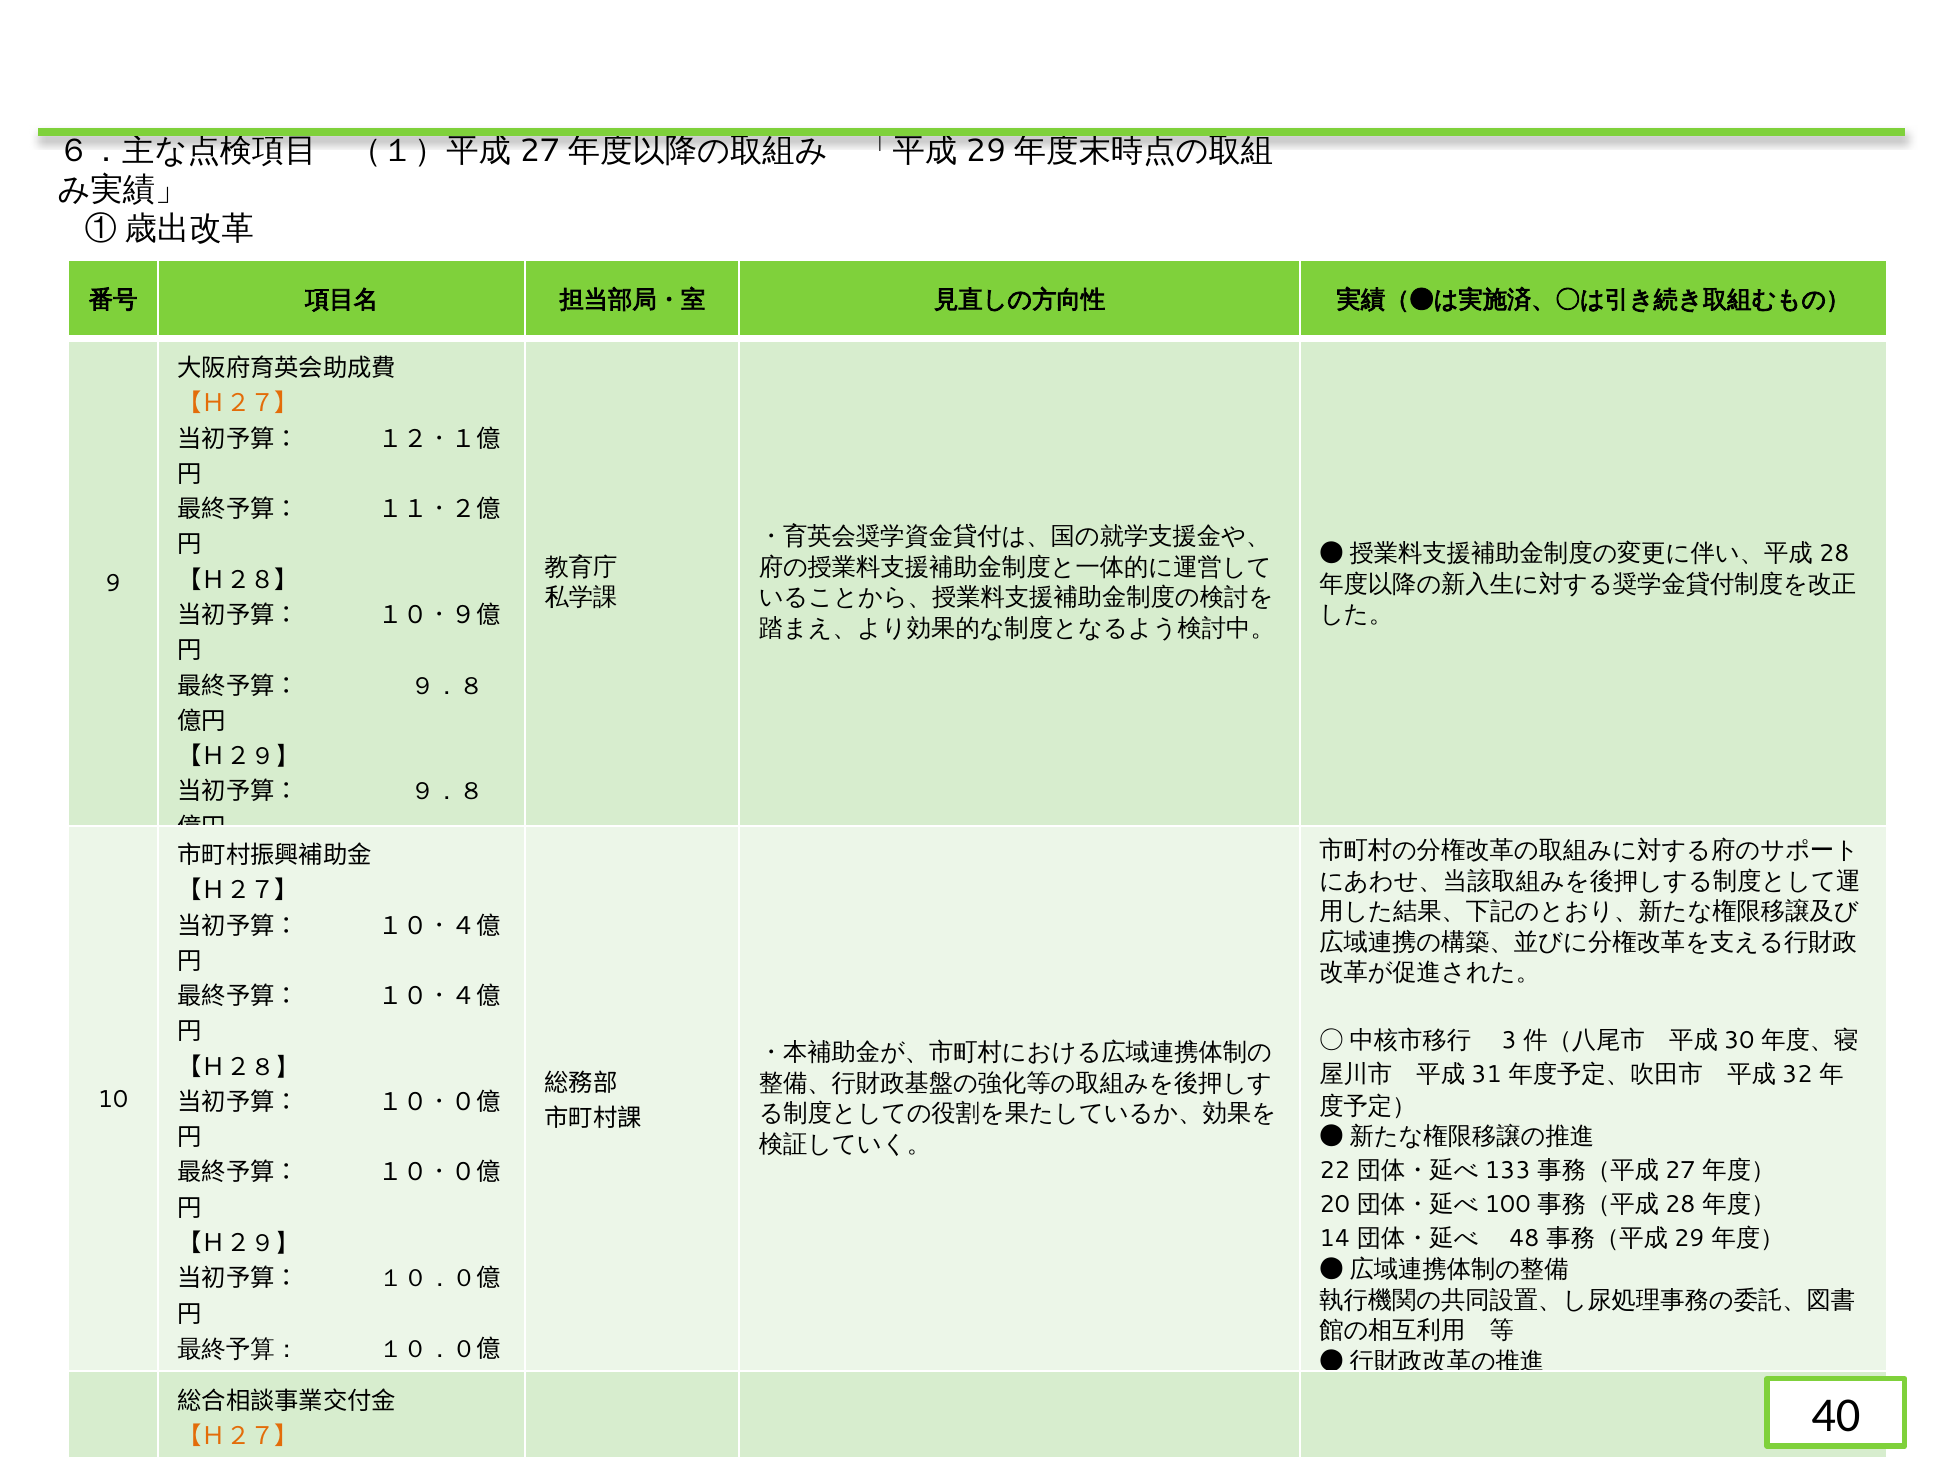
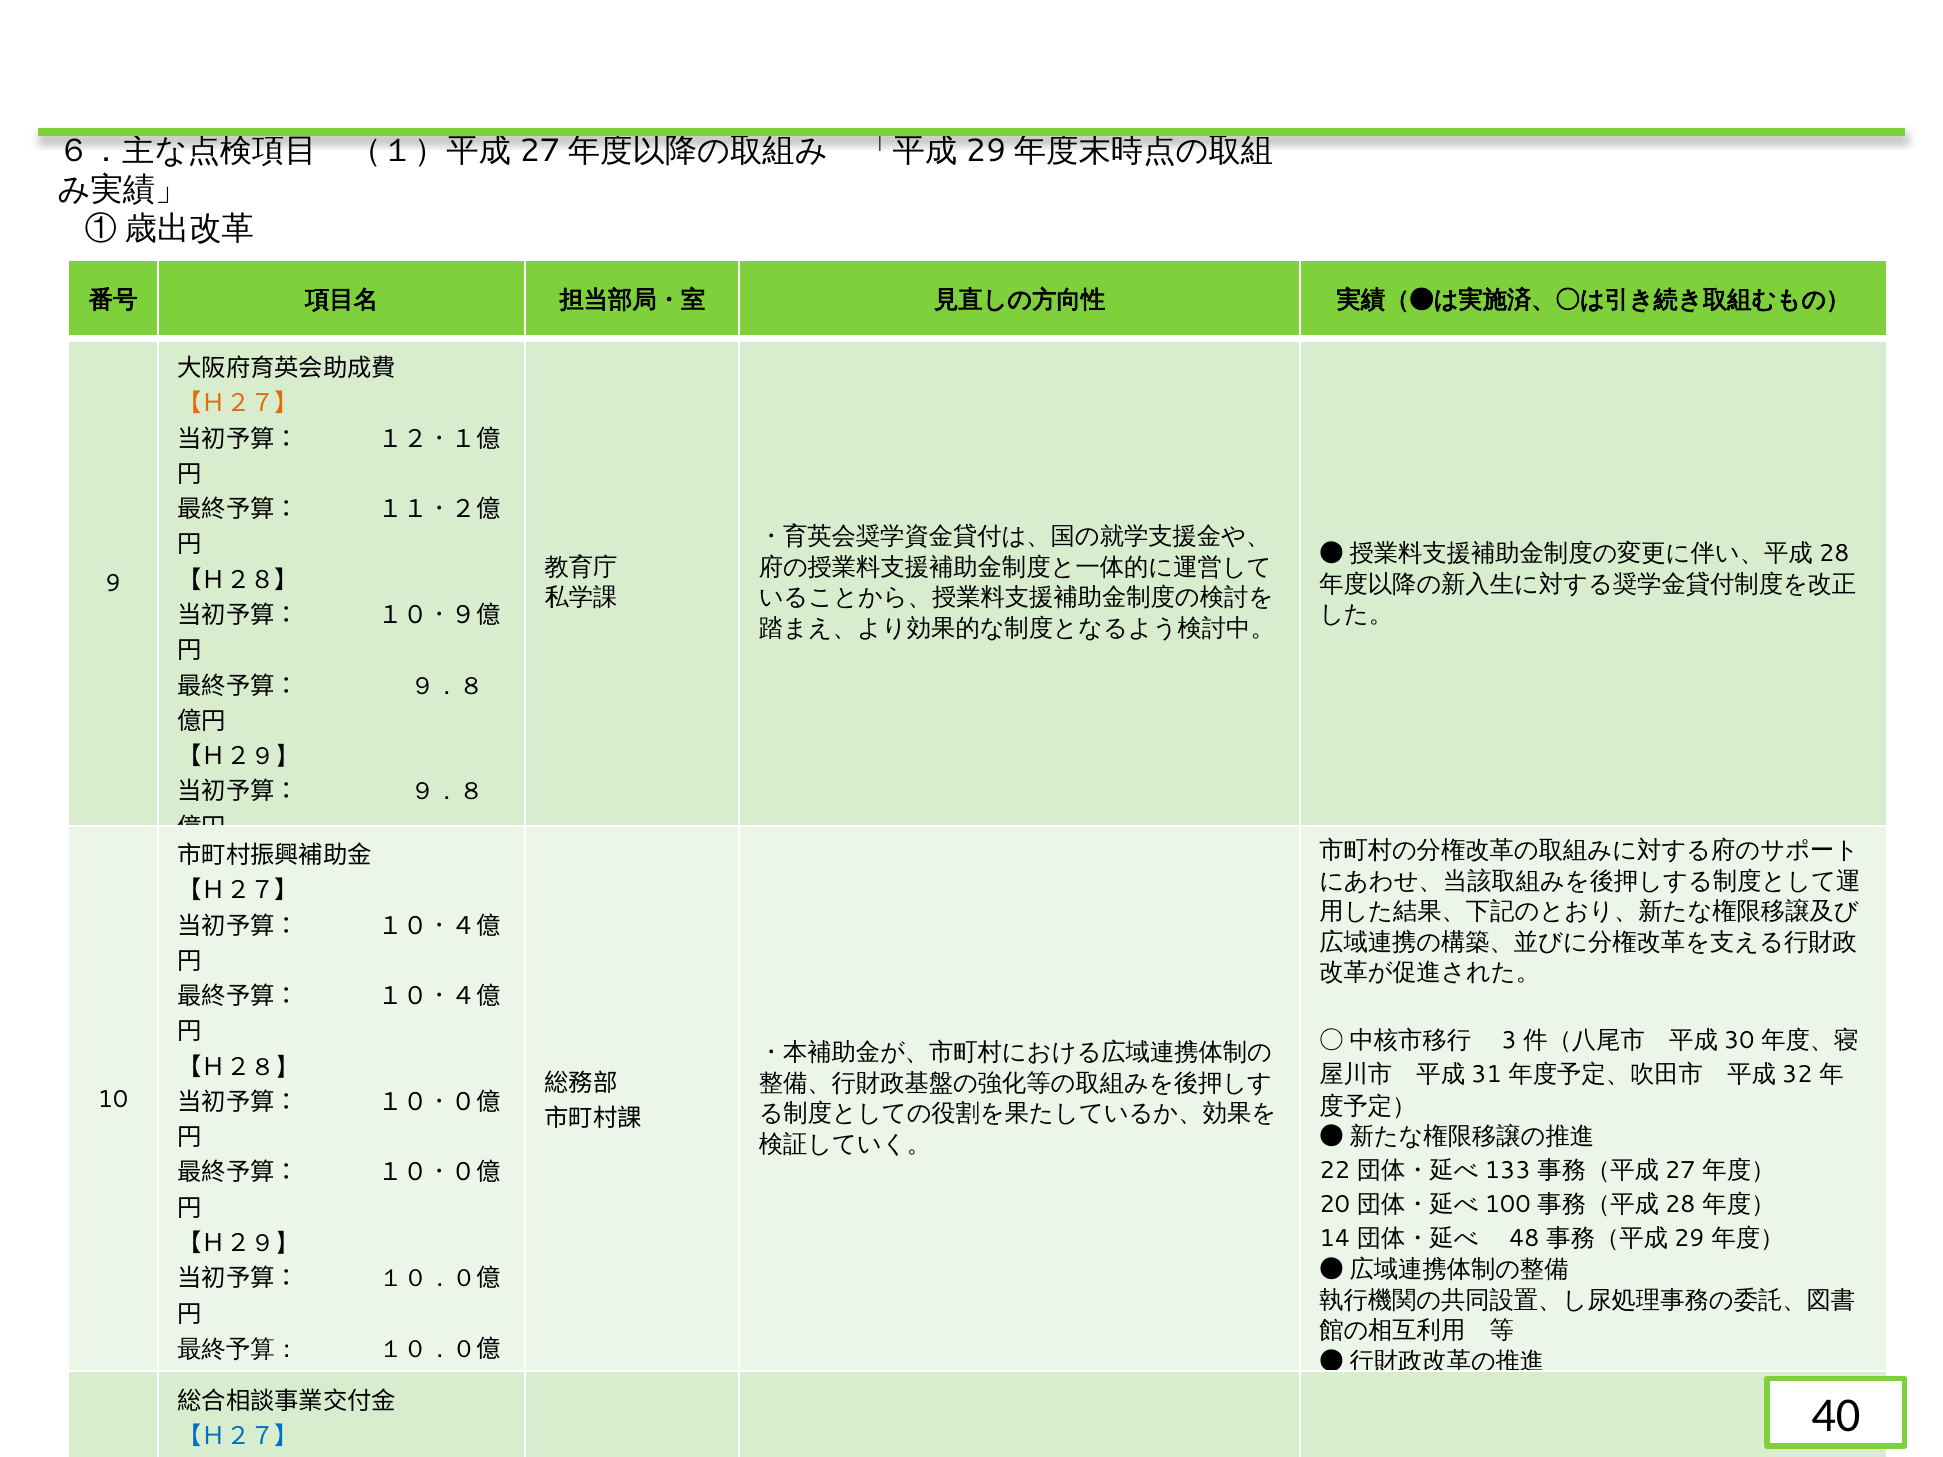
【Ｈ２７】 colour: orange -> blue (238, 1437)
